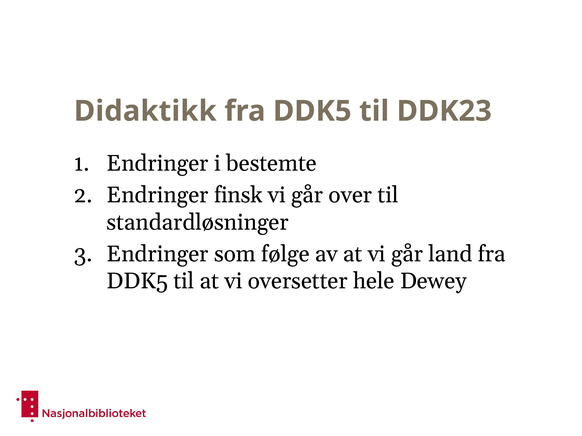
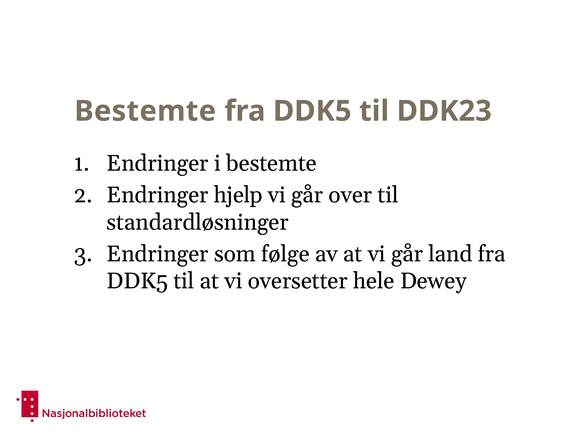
Didaktikk: Didaktikk -> Bestemte (145, 111)
finsk: finsk -> hjelp (238, 195)
